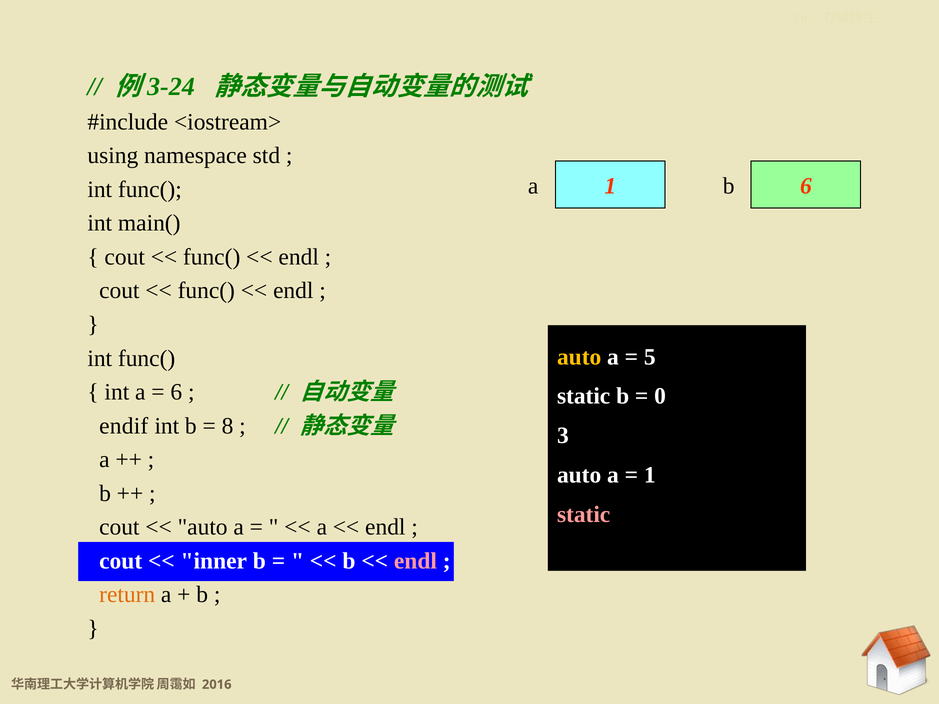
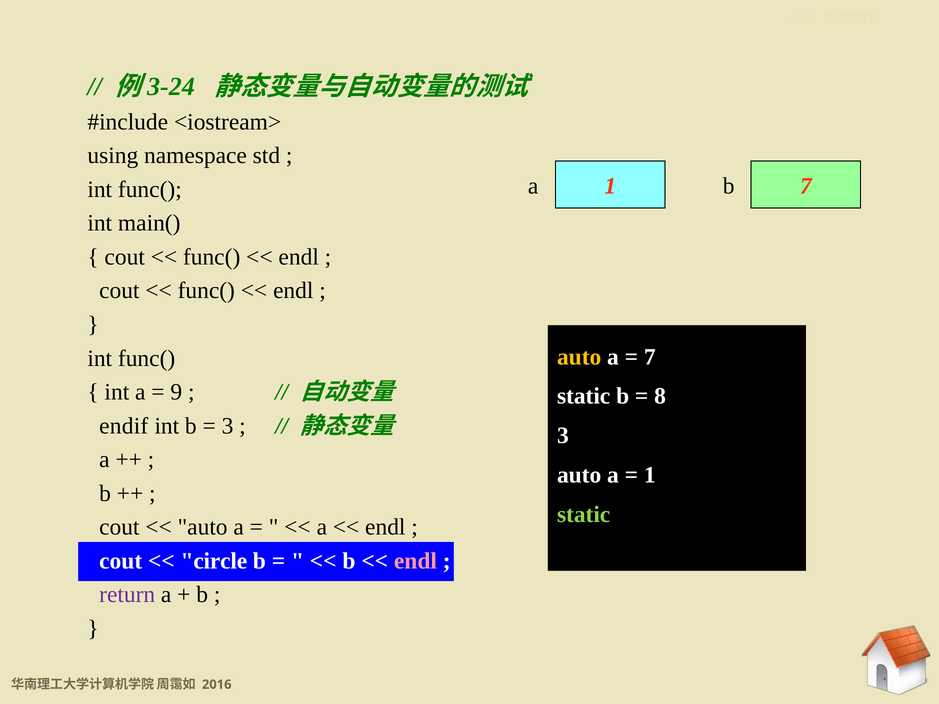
a 6: 6 -> 7 (806, 186)
5: 5 -> 7 (650, 357)
6: 6 -> 9 (176, 392)
0: 0 -> 8 (660, 396)
8: 8 -> 3 (228, 426)
static colour: pink -> light green (584, 515)
inner: inner -> circle (214, 561)
return colour: orange -> purple (127, 595)
